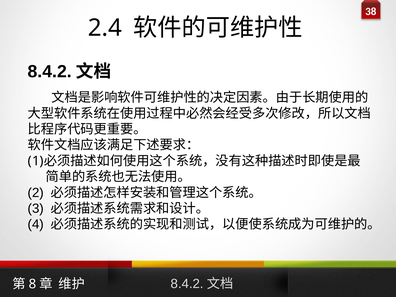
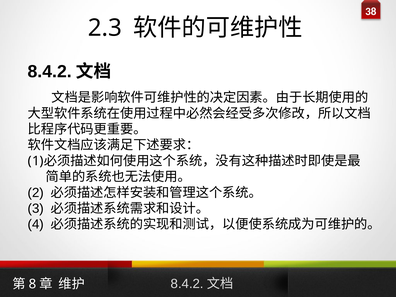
2.4: 2.4 -> 2.3 (105, 28)
